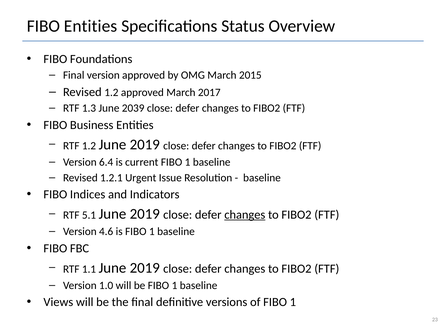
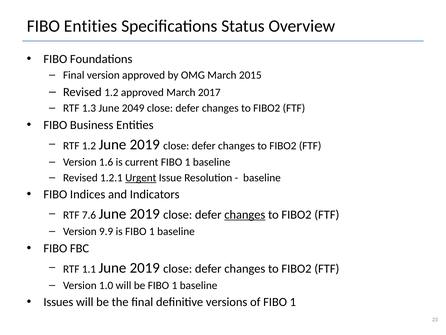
2039: 2039 -> 2049 (133, 108)
6.4: 6.4 -> 1.6 (106, 162)
Urgent underline: none -> present (141, 177)
5.1: 5.1 -> 7.6 (89, 215)
4.6: 4.6 -> 9.9 (106, 231)
Views: Views -> Issues (58, 302)
